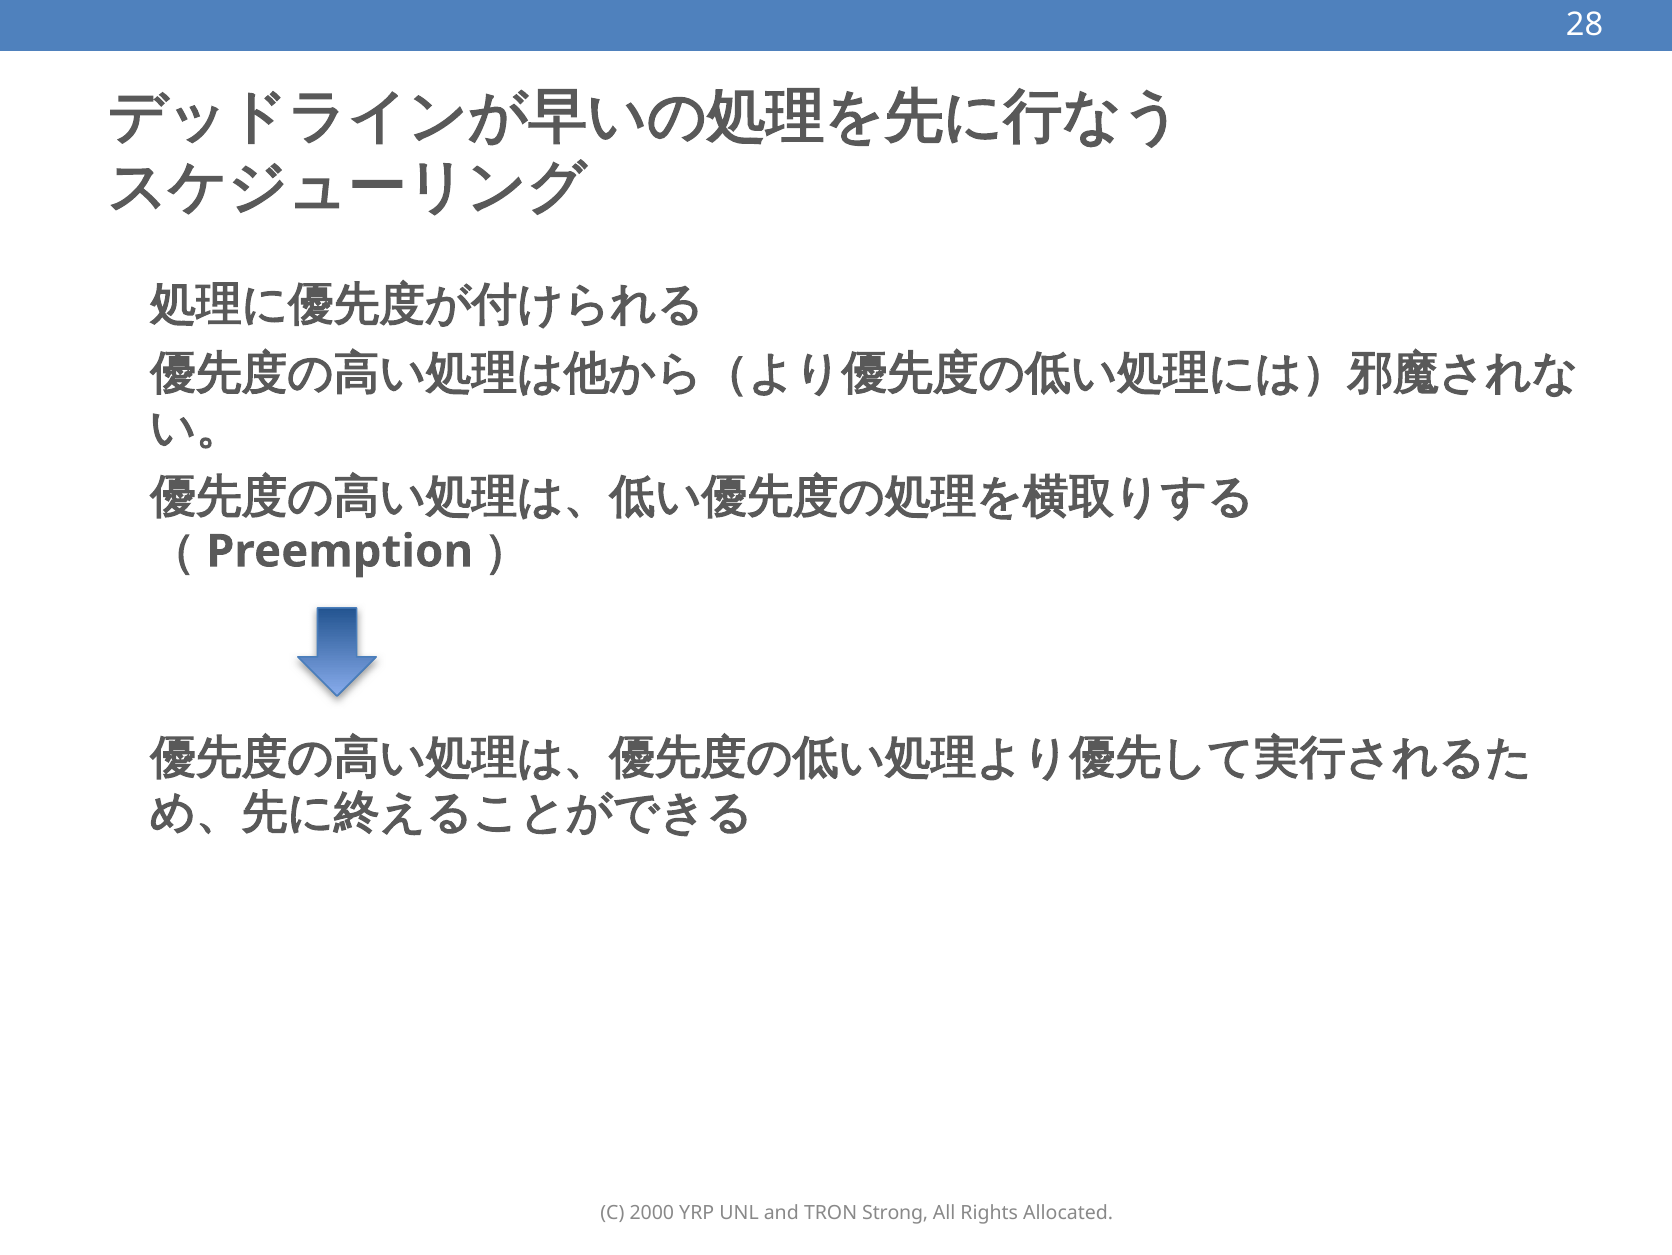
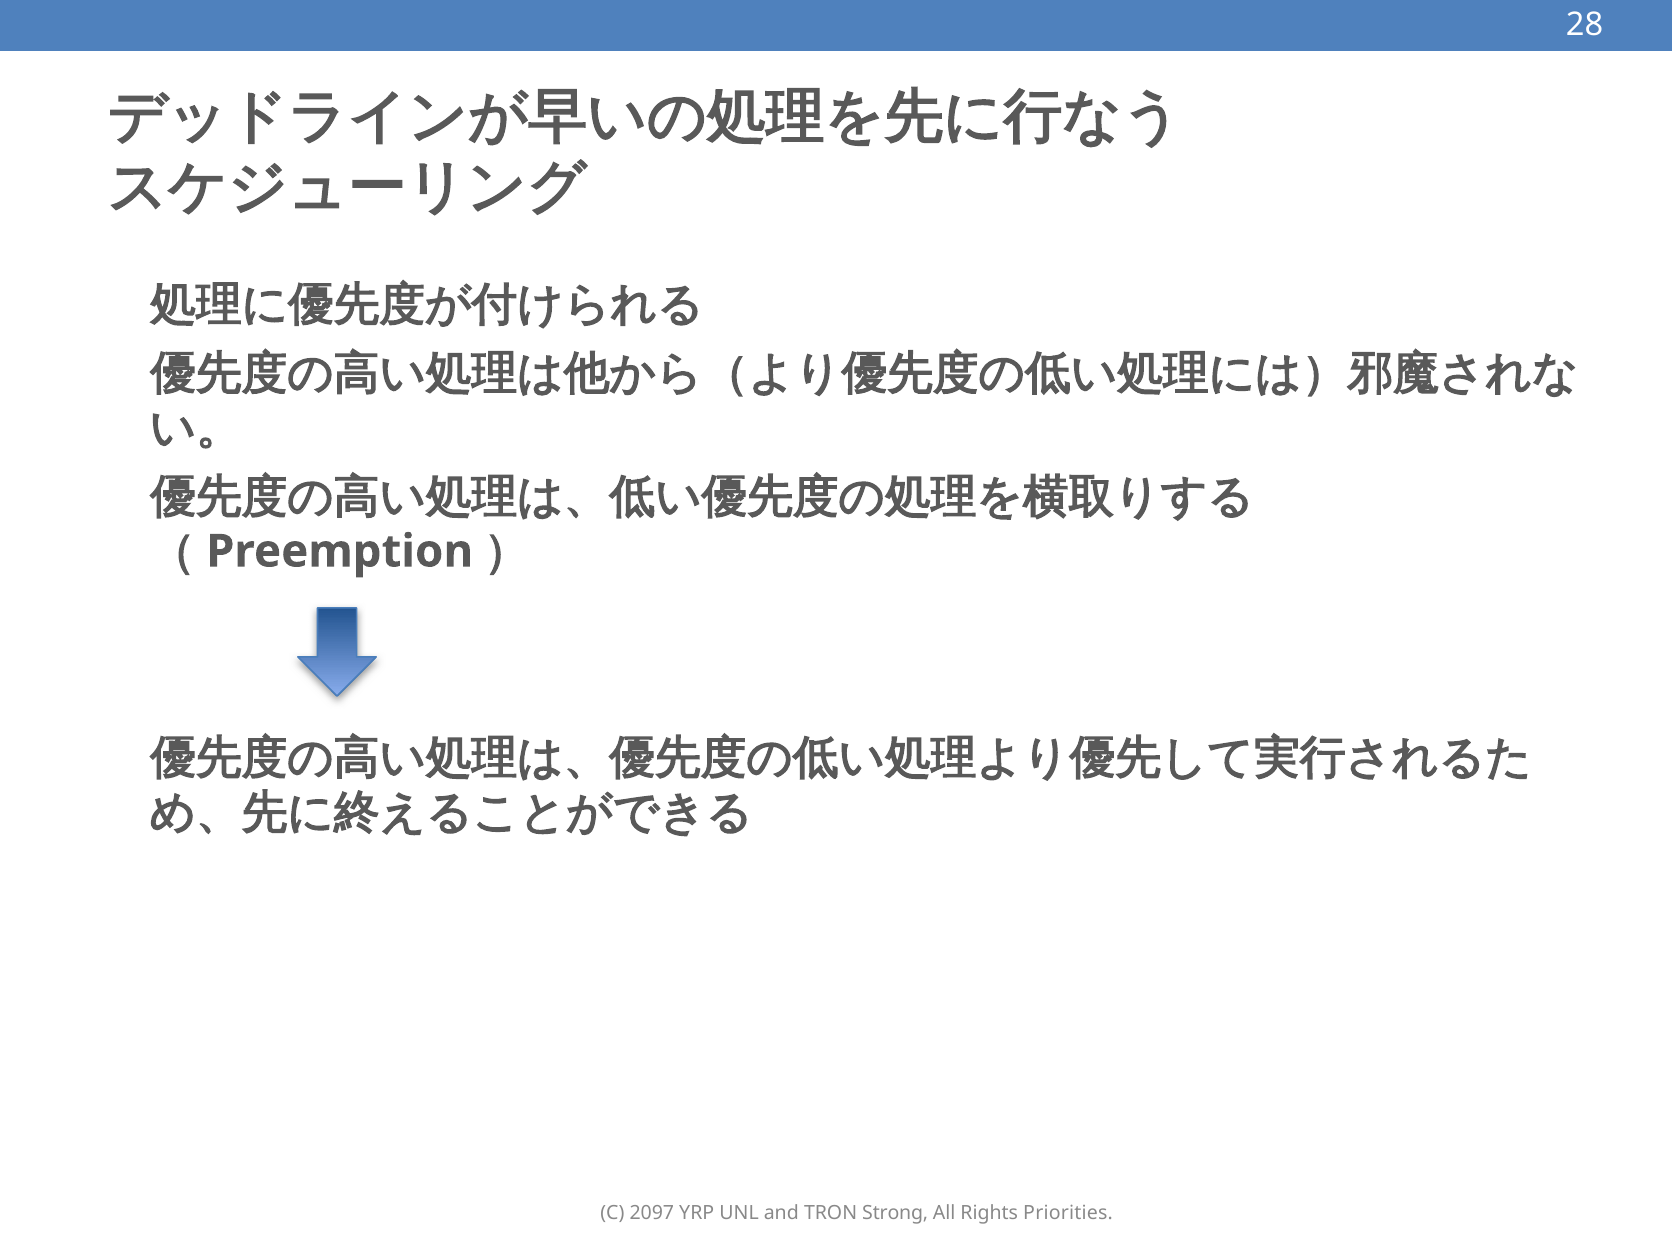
2000: 2000 -> 2097 (652, 1212)
Allocated: Allocated -> Priorities (1068, 1212)
